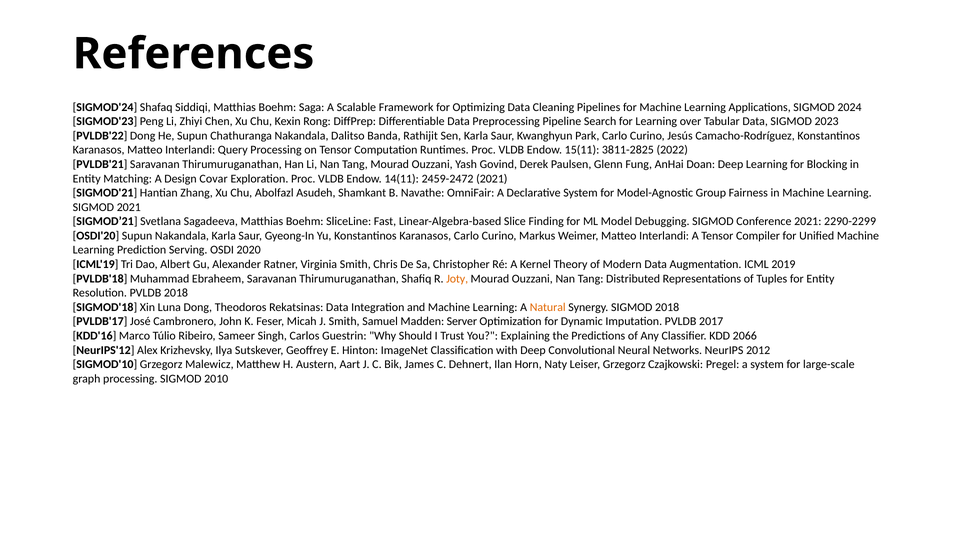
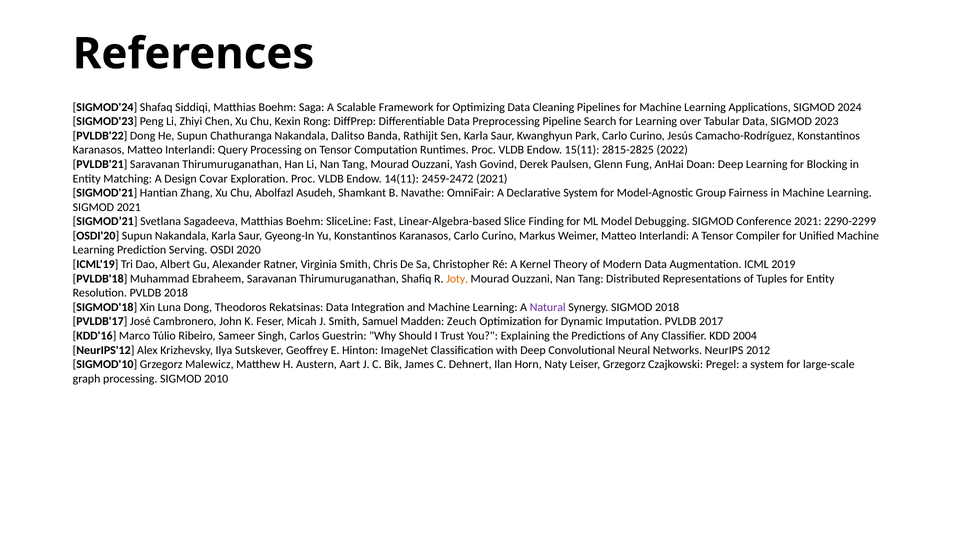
3811-2825: 3811-2825 -> 2815-2825 (628, 150)
Natural colour: orange -> purple (548, 308)
Server: Server -> Zeuch (462, 322)
2066: 2066 -> 2004 (745, 336)
